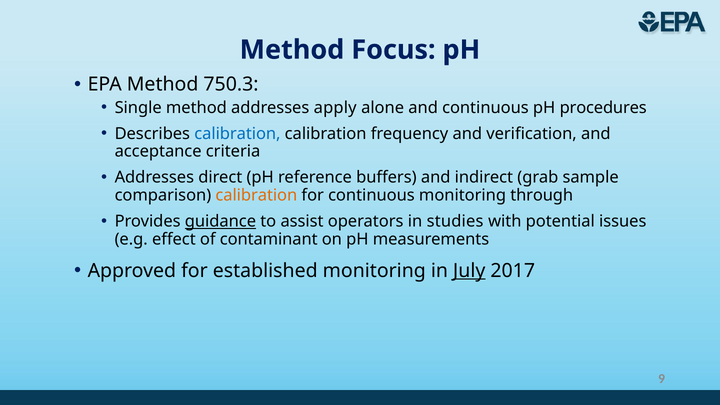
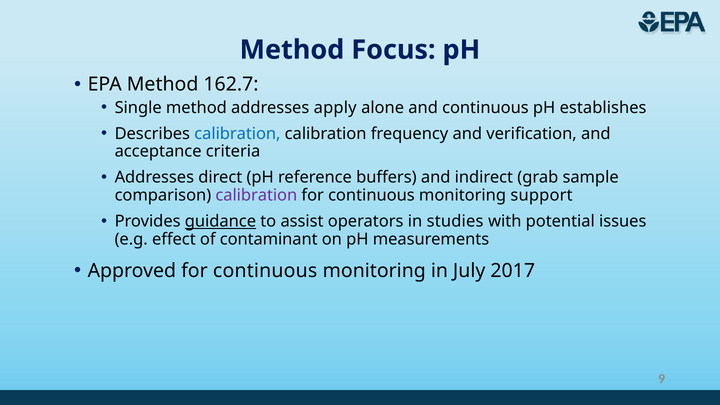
750.3: 750.3 -> 162.7 (231, 84)
procedures: procedures -> establishes (603, 108)
calibration colour: orange -> purple (256, 195)
through: through -> support (542, 195)
Approved for established: established -> continuous (265, 271)
July underline: present -> none (469, 271)
